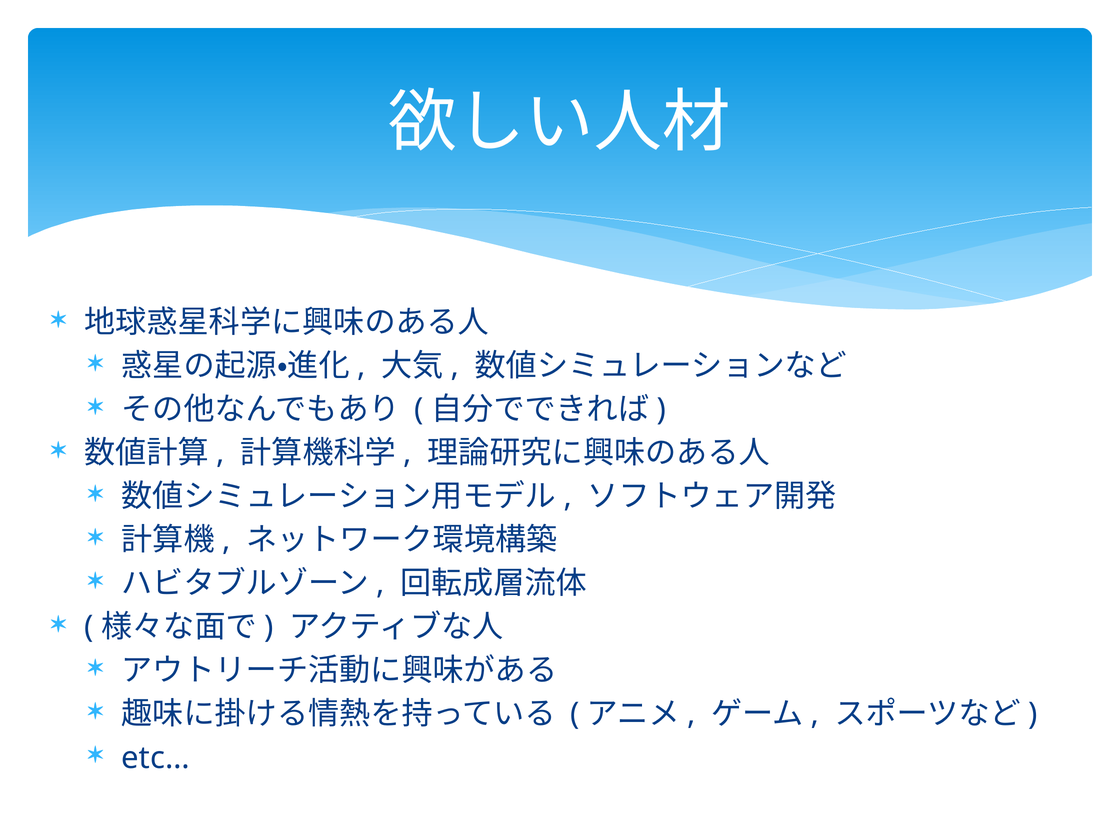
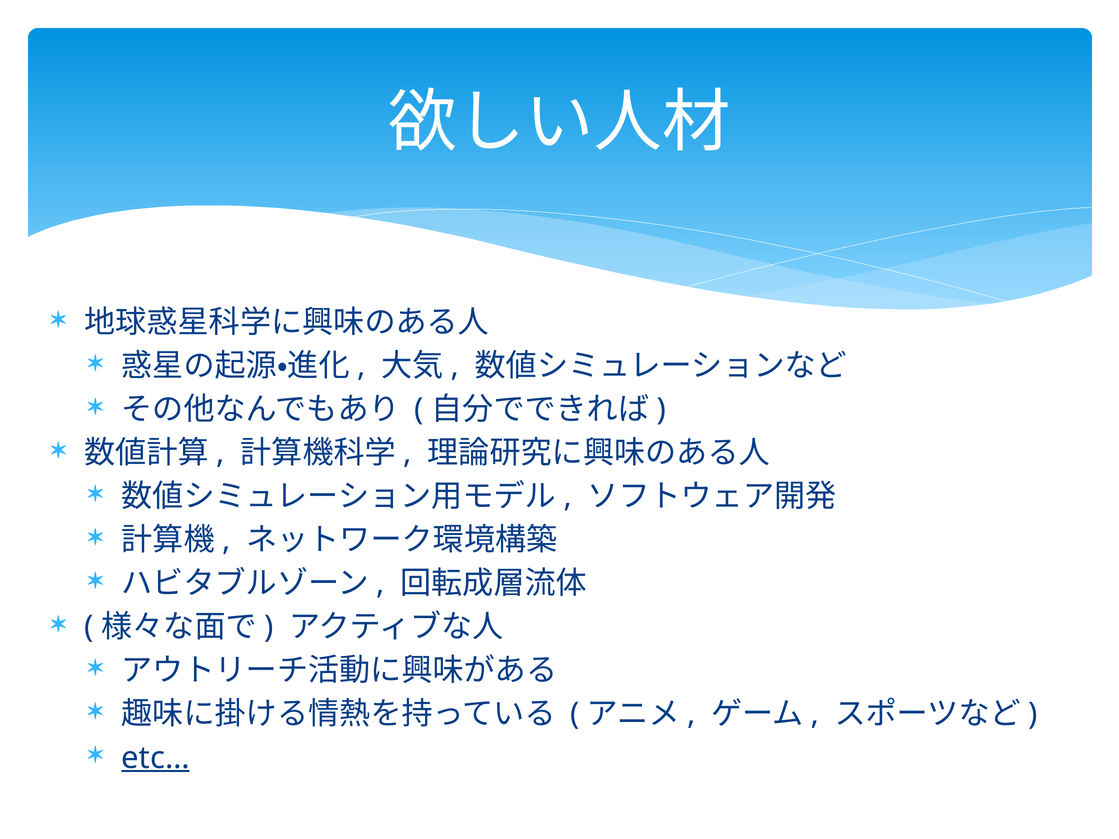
etc… underline: none -> present (155, 758)
